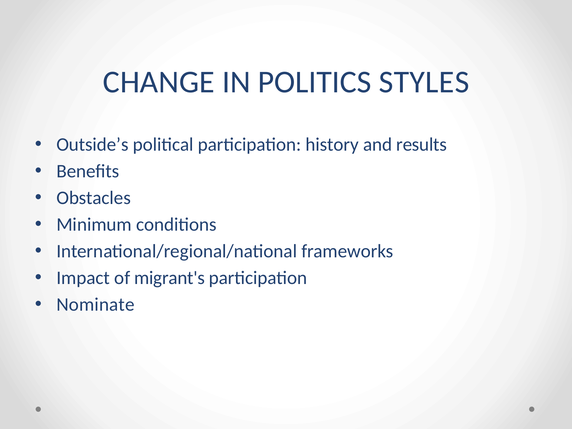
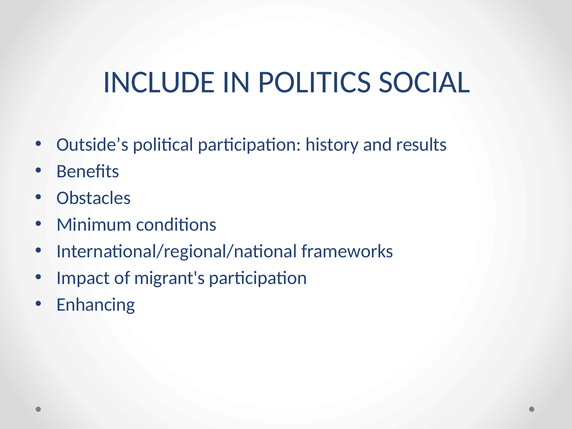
CHANGE: CHANGE -> INCLUDE (159, 82)
STYLES: STYLES -> SOCIAL (424, 82)
Nominate: Nominate -> Enhancing (96, 305)
